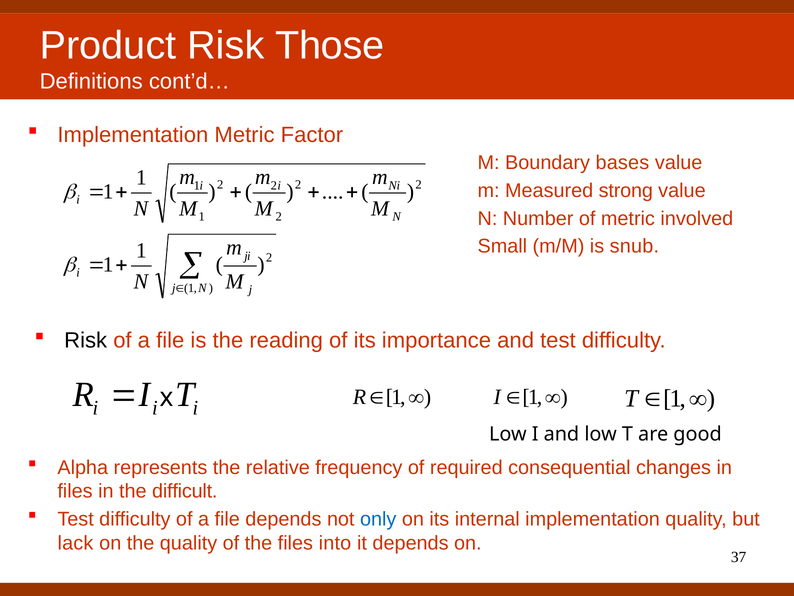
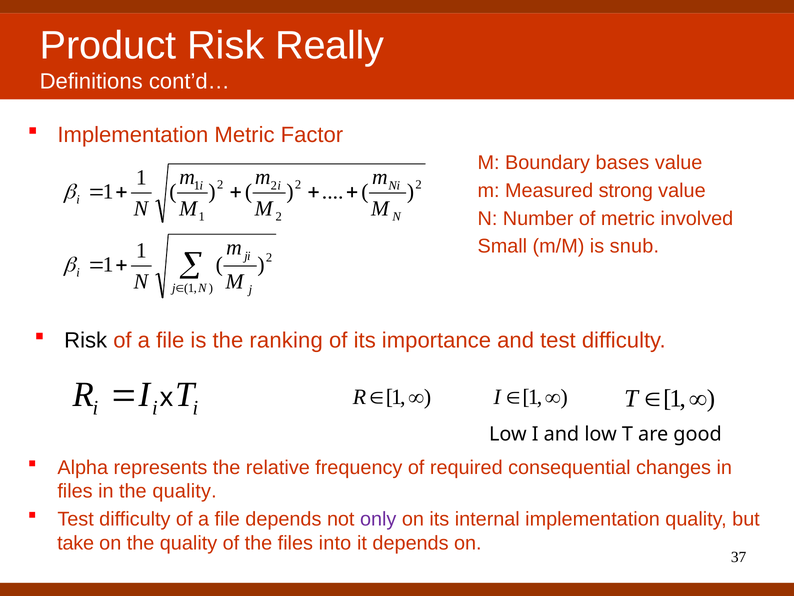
Those: Those -> Really (330, 46)
reading: reading -> ranking (286, 340)
in the difficult: difficult -> quality (185, 491)
only colour: blue -> purple (378, 519)
lack: lack -> take (76, 543)
